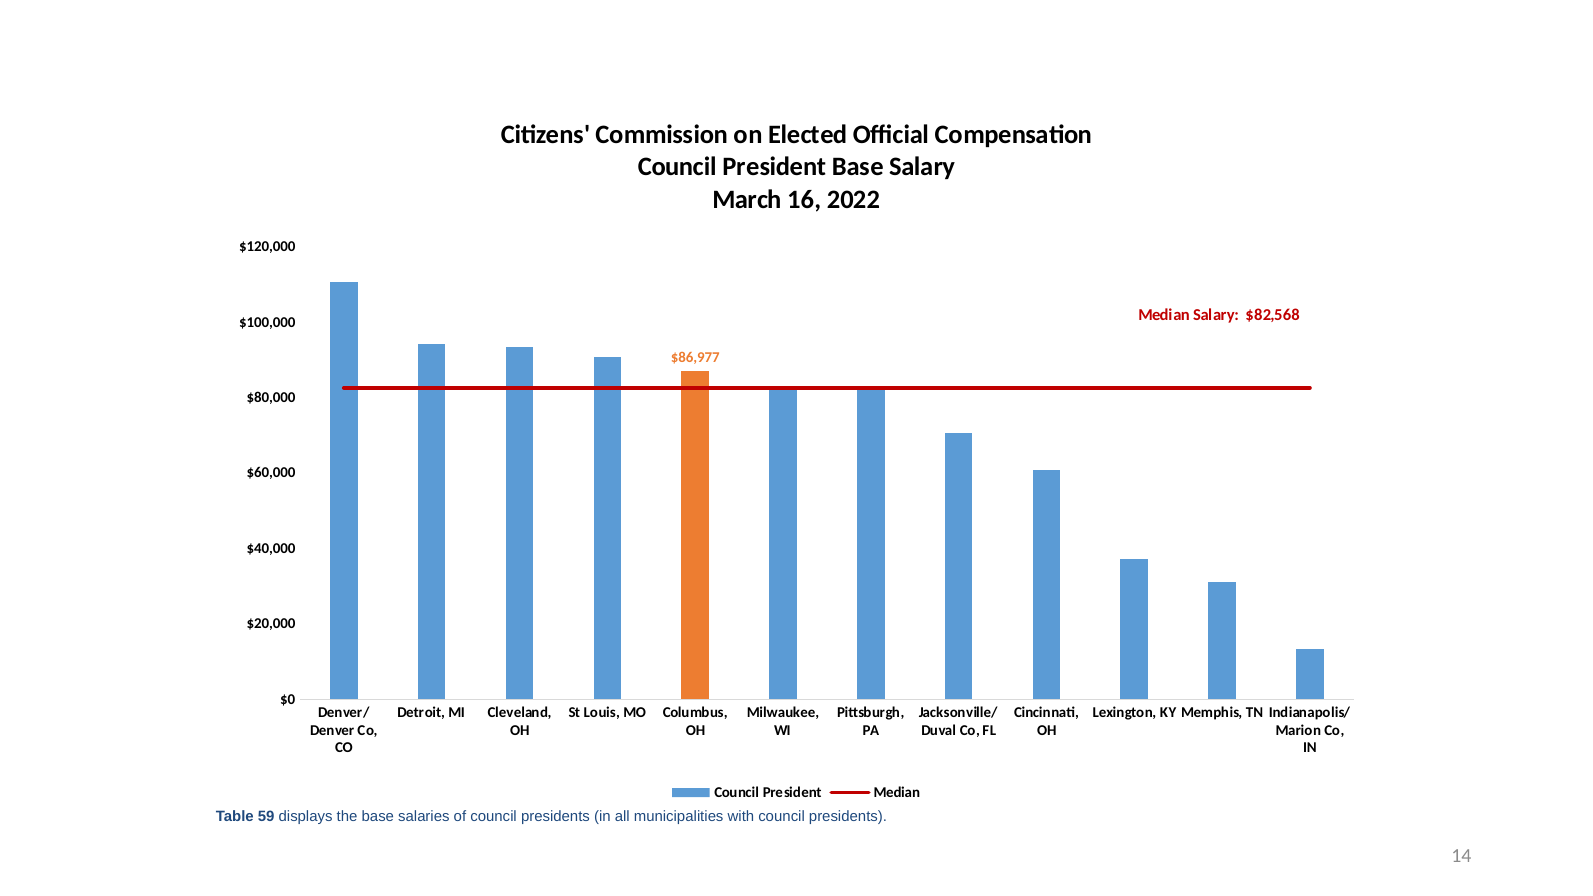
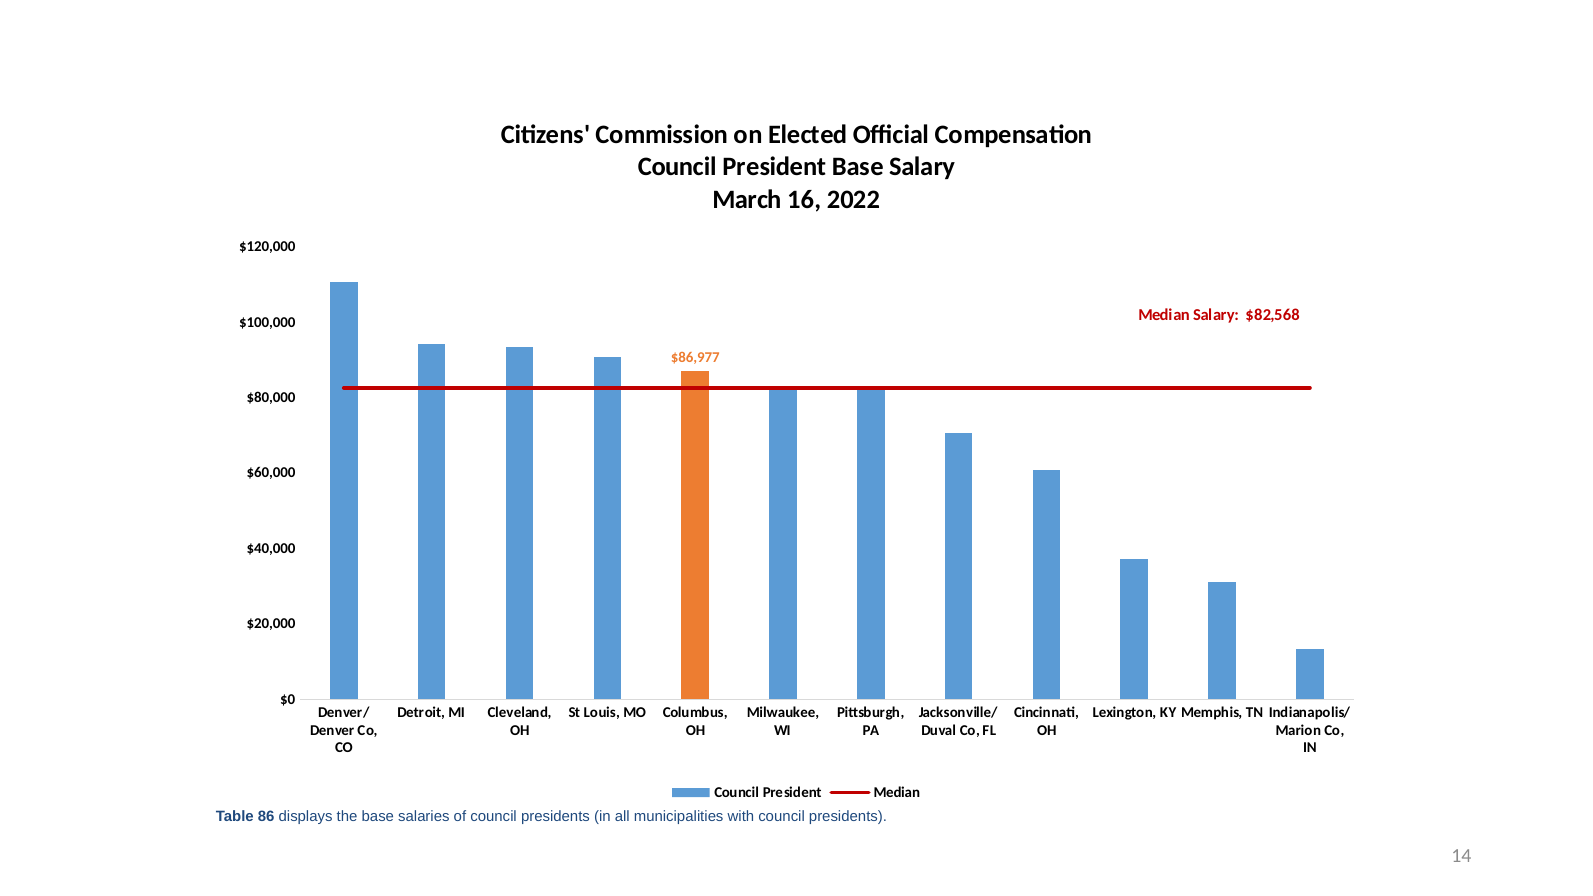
59: 59 -> 86 (266, 816)
